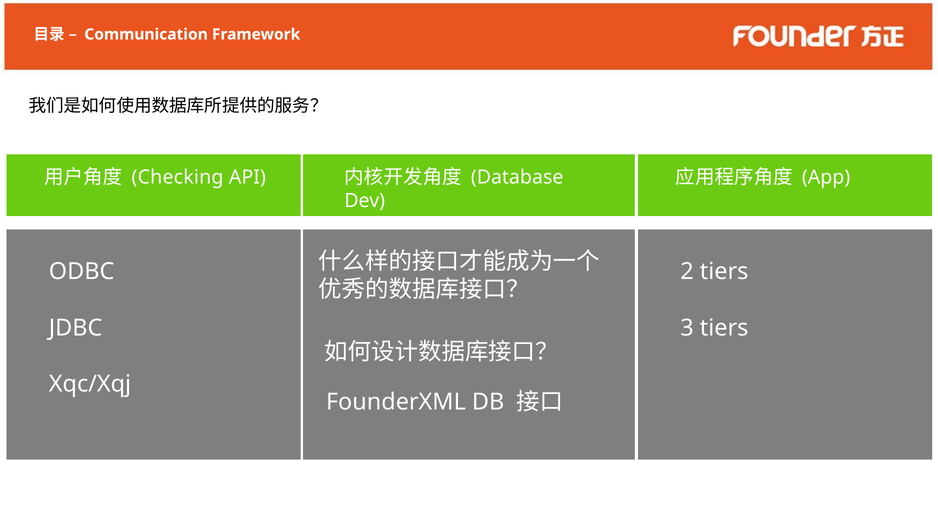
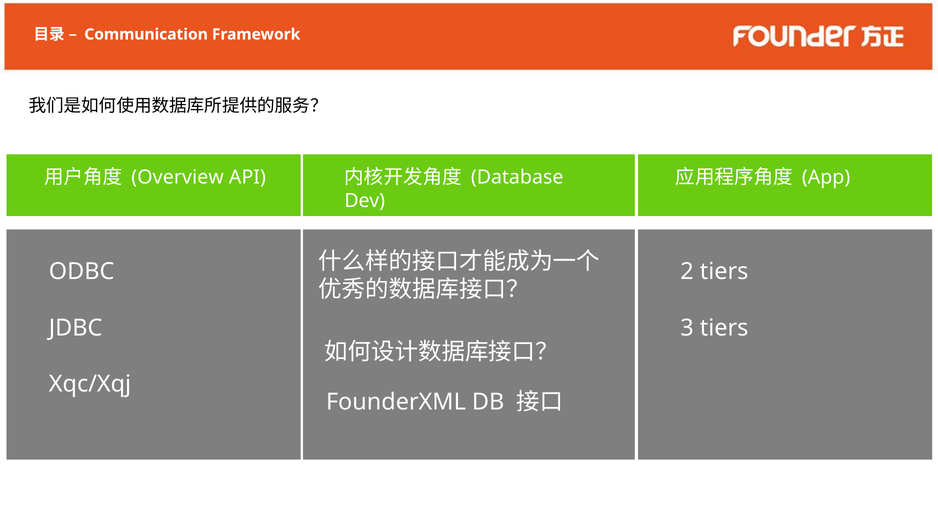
Checking: Checking -> Overview (178, 177)
